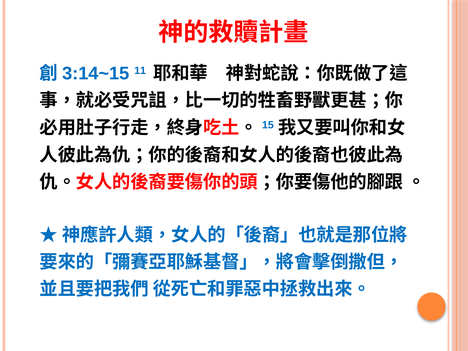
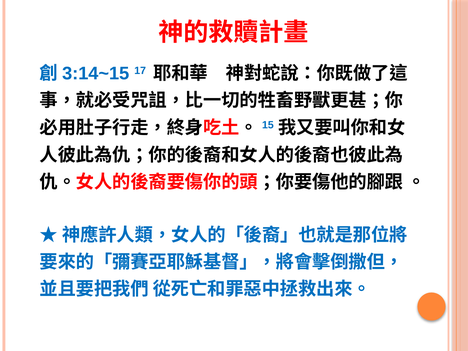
11: 11 -> 17 (140, 71)
